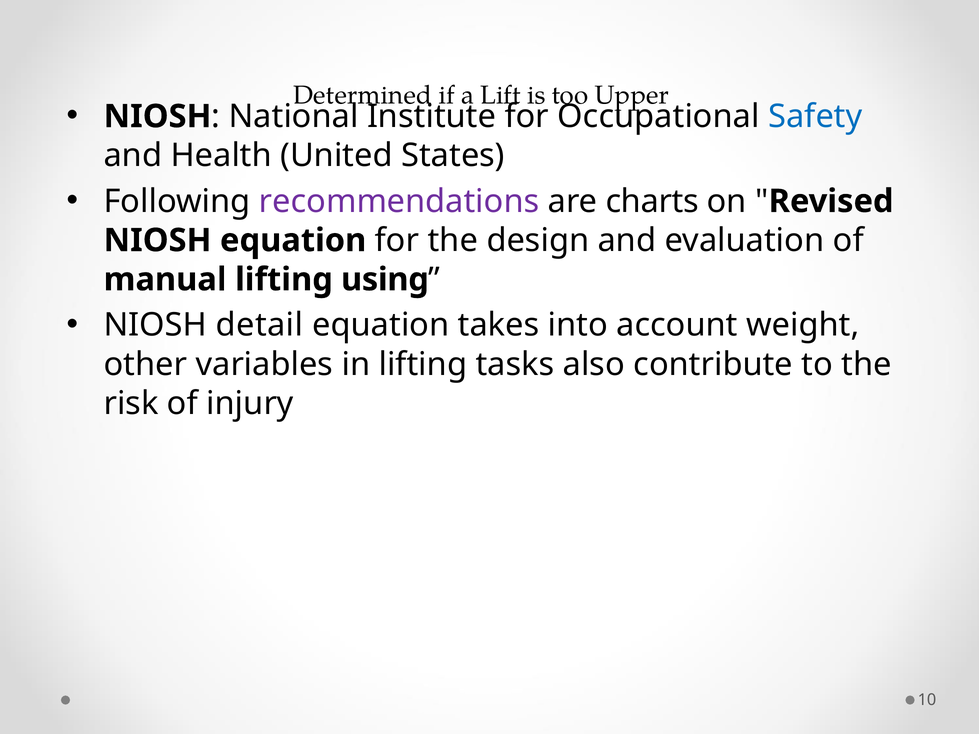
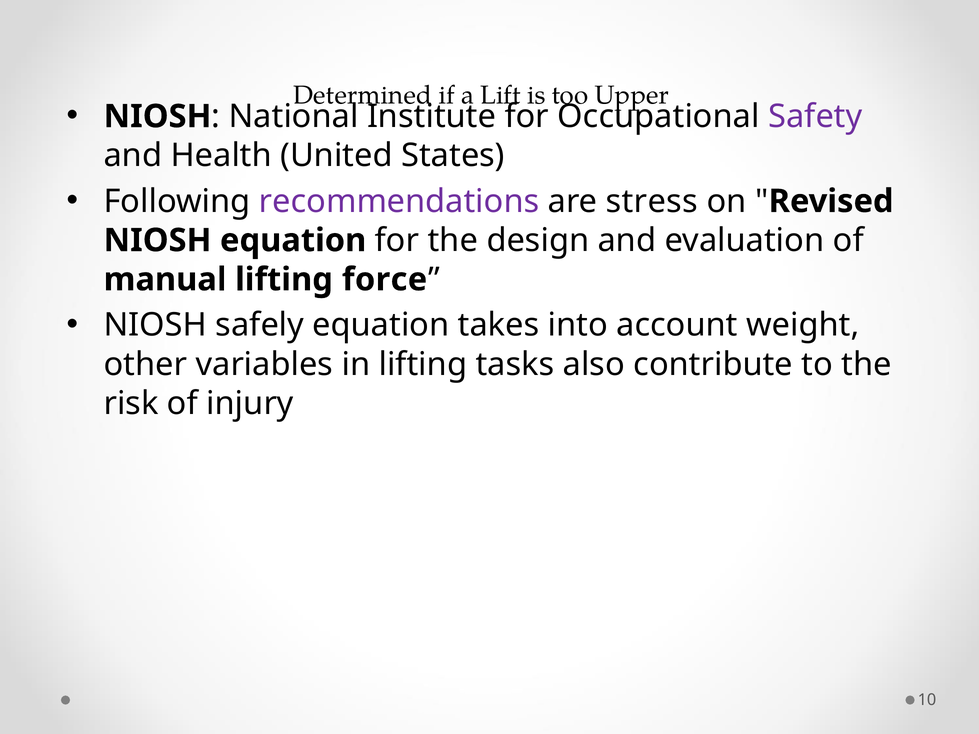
Safety colour: blue -> purple (815, 116)
charts: charts -> stress (652, 201)
using: using -> force (385, 280)
detail: detail -> safely (260, 325)
